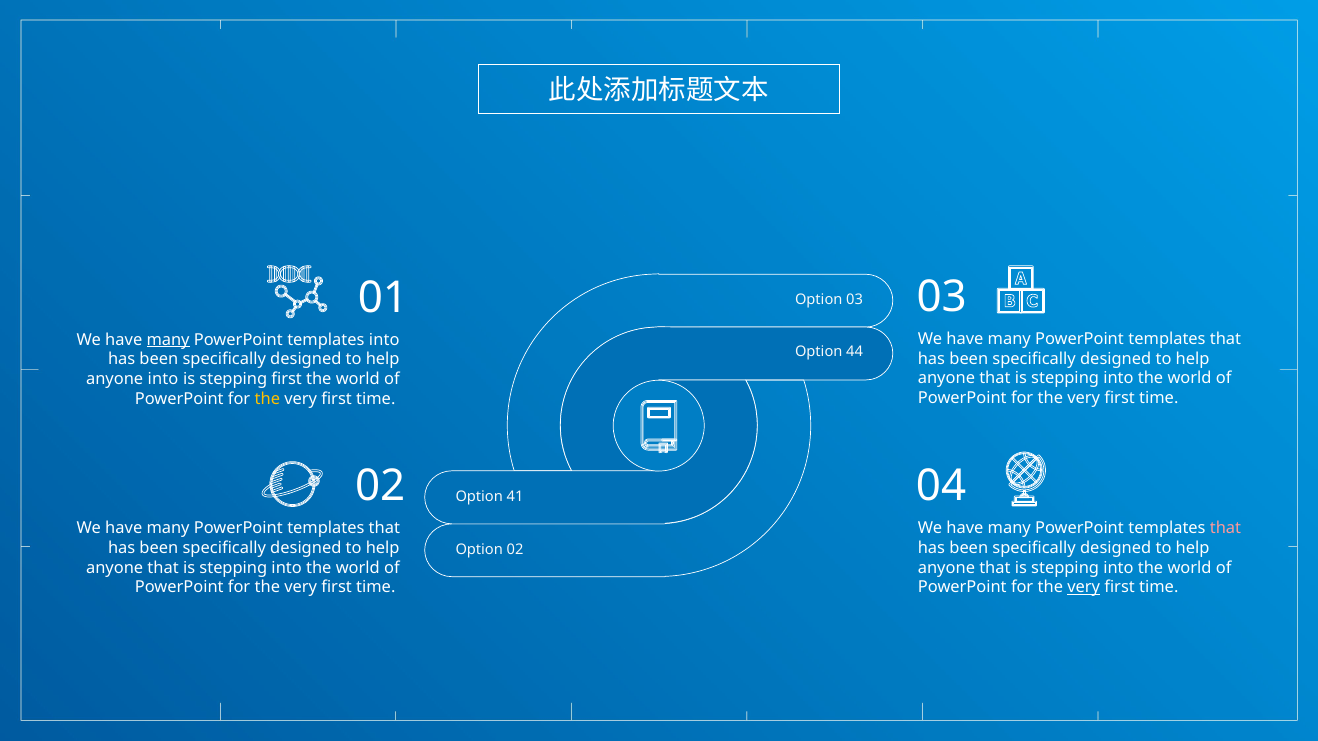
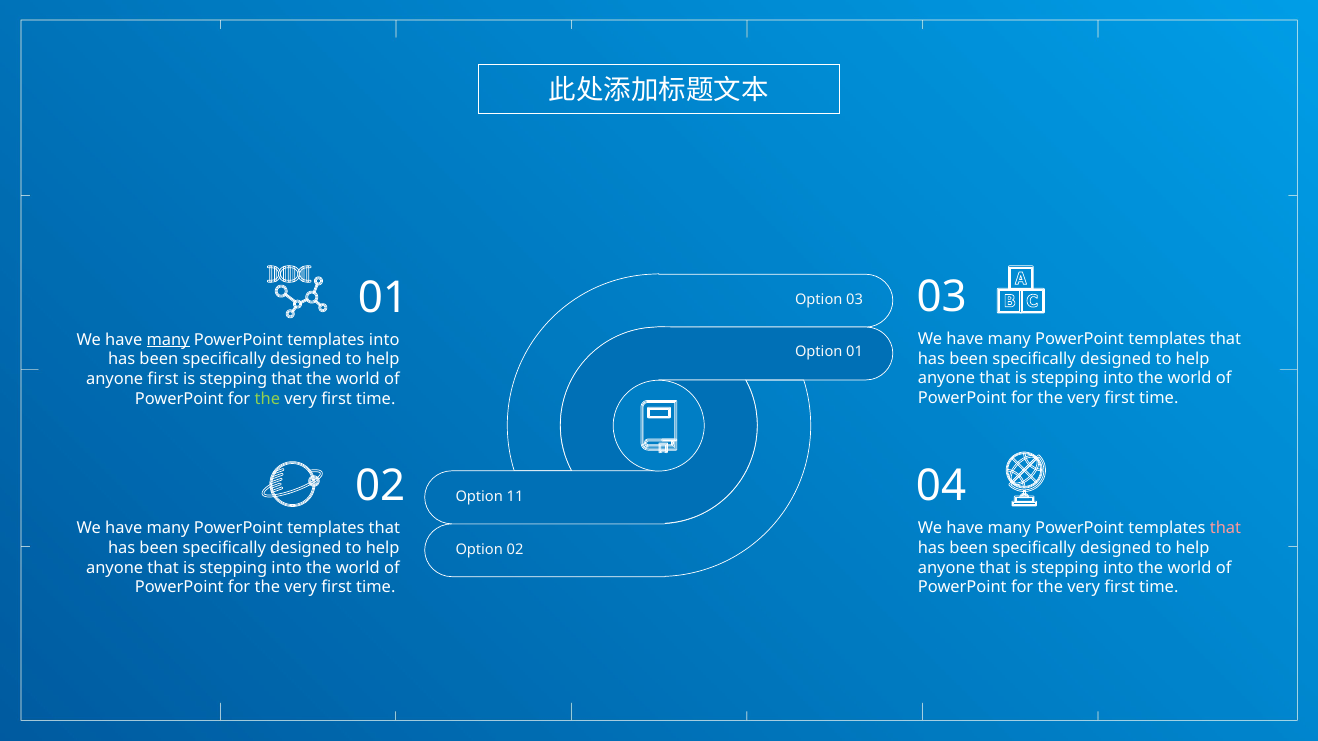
Option 44: 44 -> 01 (855, 352)
anyone into: into -> first (163, 379)
stepping first: first -> that (287, 379)
the colour: yellow -> light green (267, 399)
41: 41 -> 11 (515, 497)
very underline: present -> none (1084, 588)
